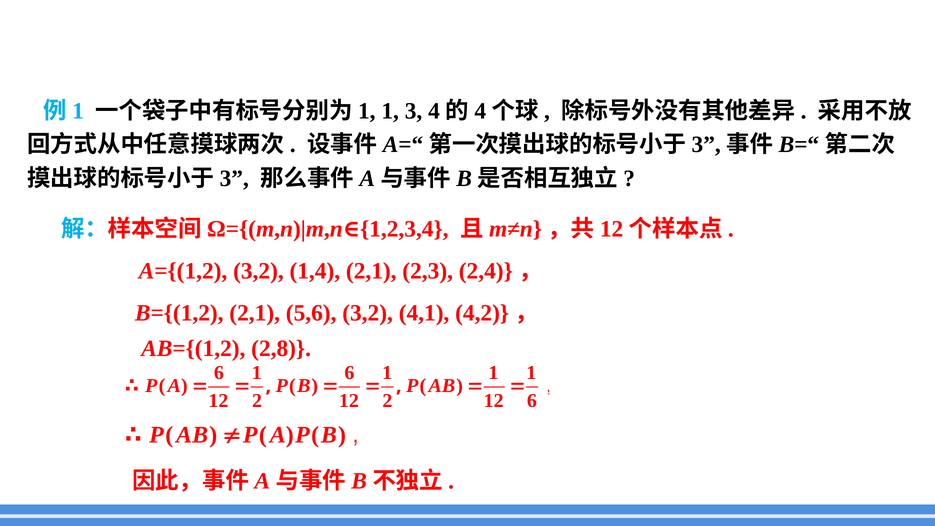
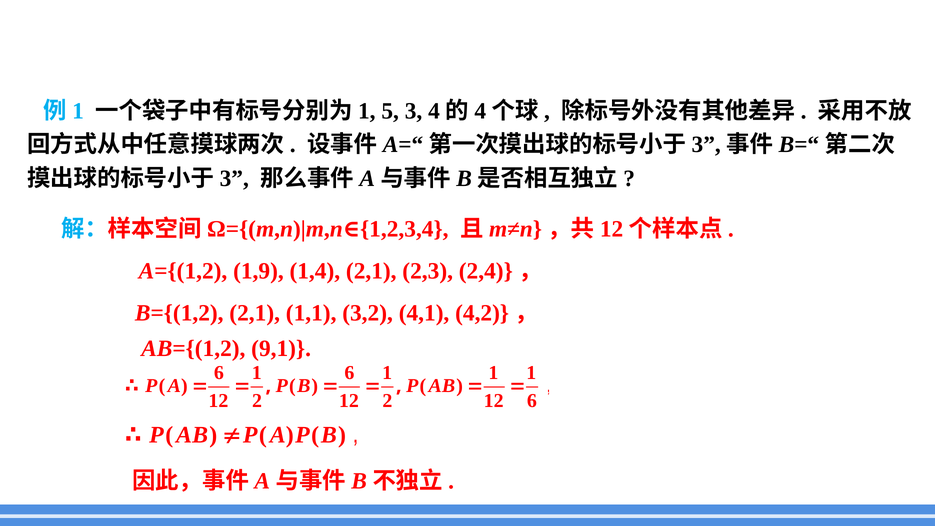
1: 1 -> 5 (390, 111)
A={(1,2 3,2: 3,2 -> 1,9 (258, 271)
5,6: 5,6 -> 1,1 (311, 313)
2,8: 2,8 -> 9,1 (281, 348)
